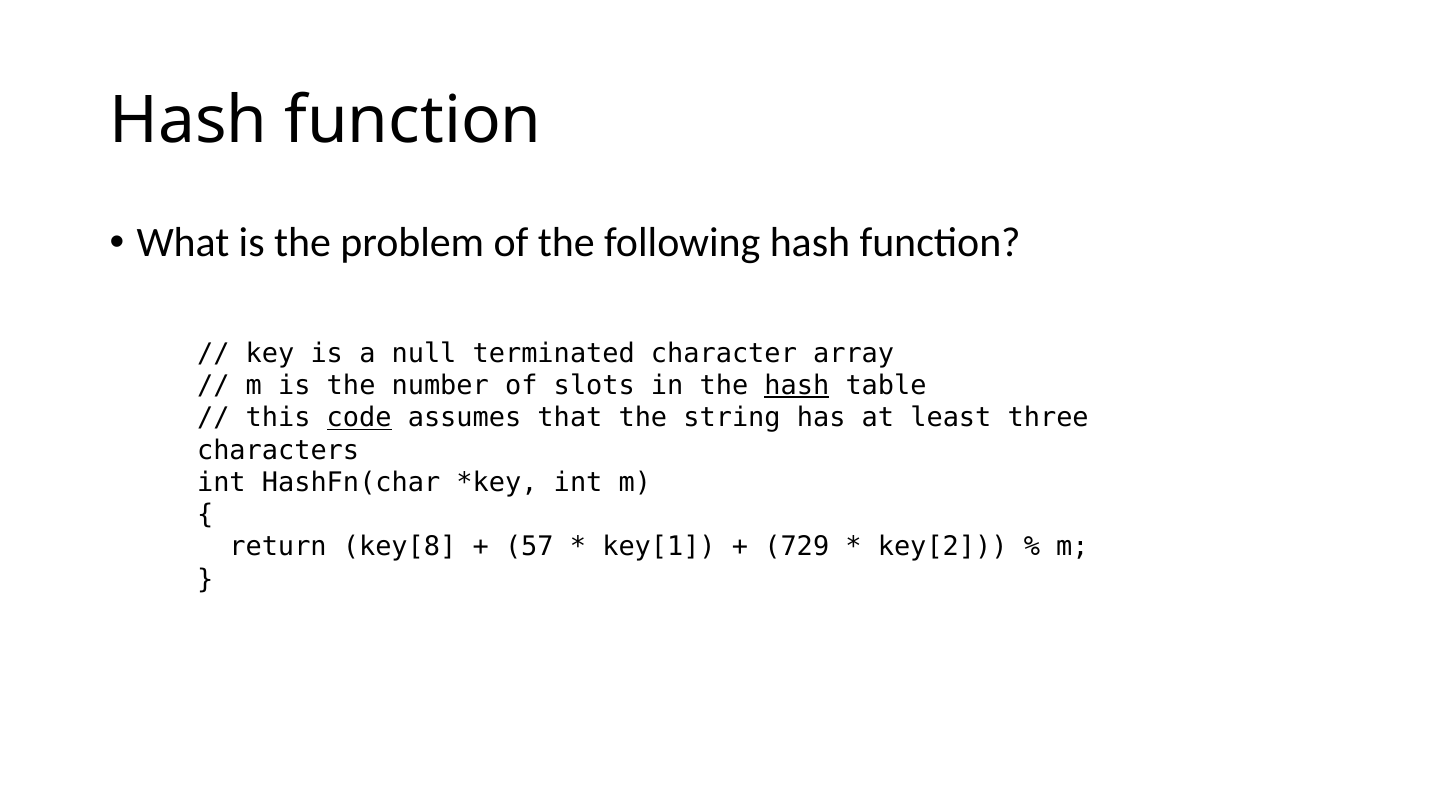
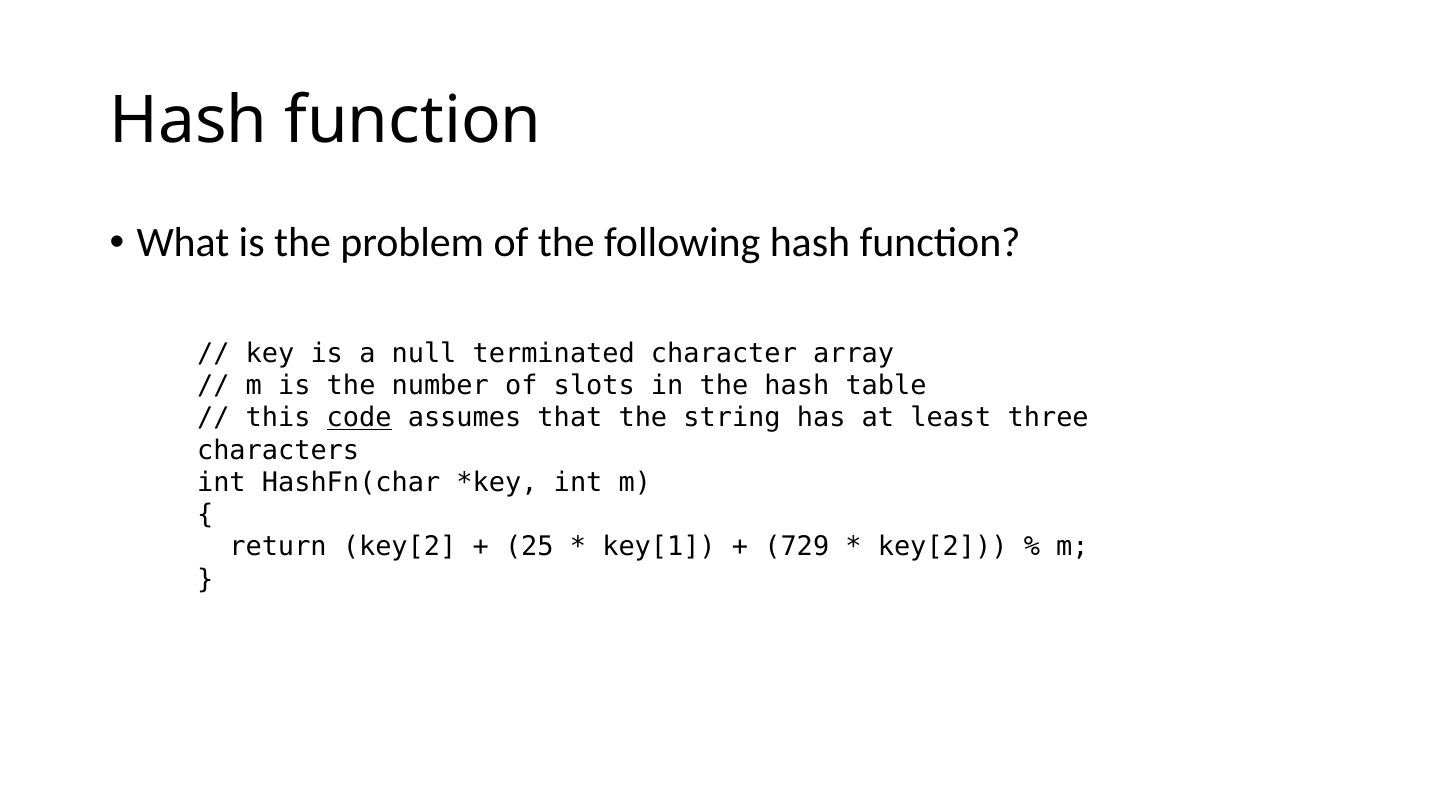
hash underline: present -> none (797, 386)
return key[8: key[8 -> key[2 (400, 547)
57: 57 -> 25 (529, 547)
